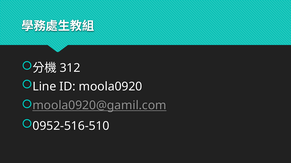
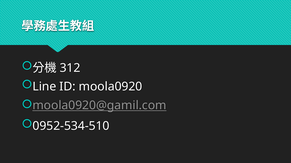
0952-516-510: 0952-516-510 -> 0952-534-510 (71, 126)
